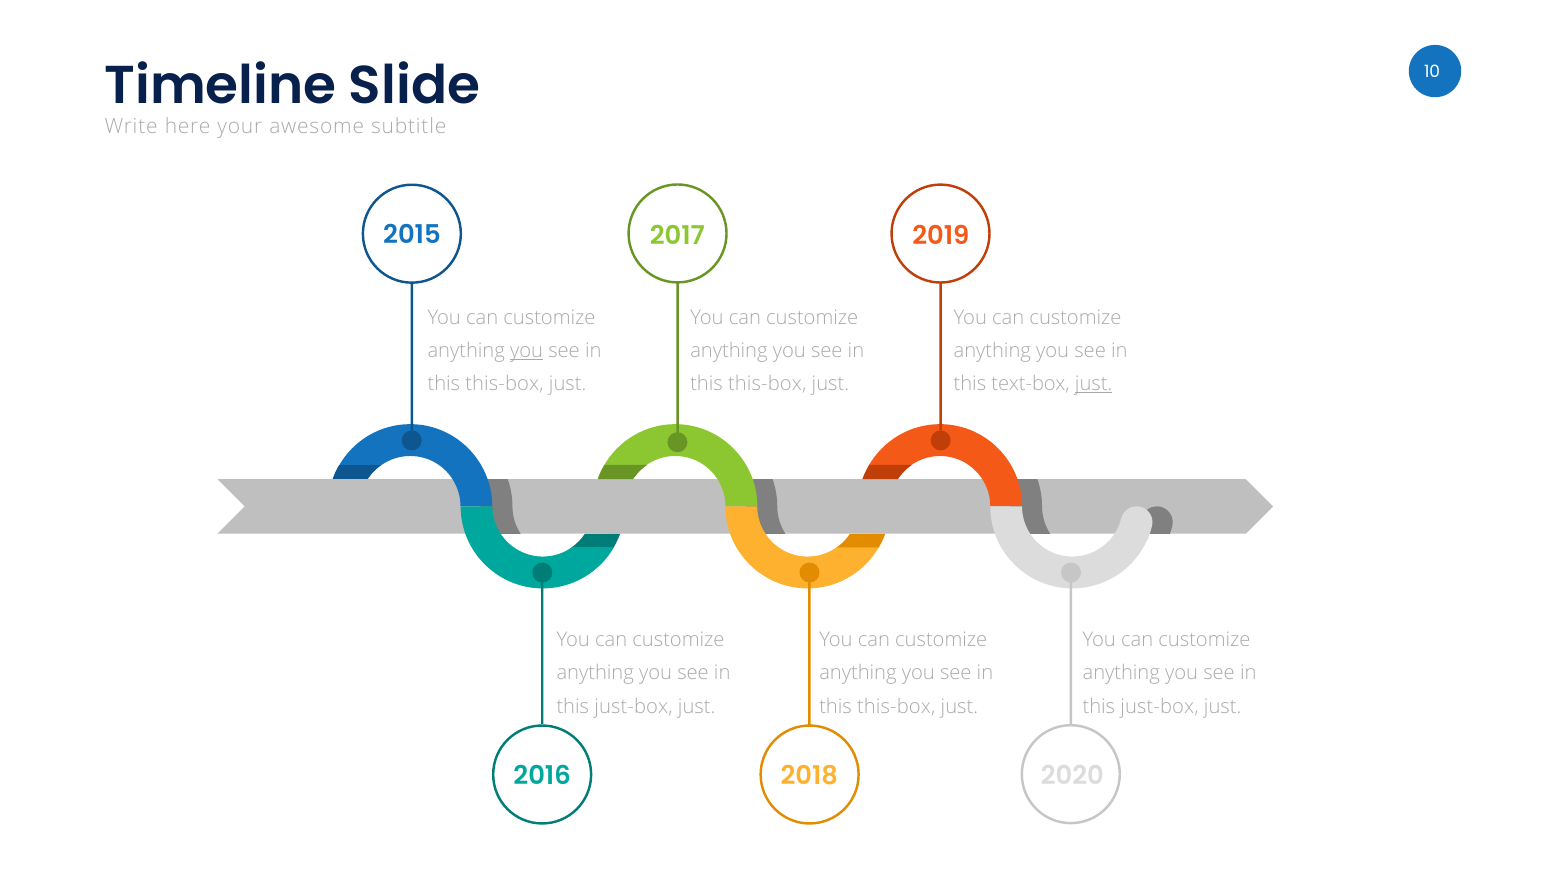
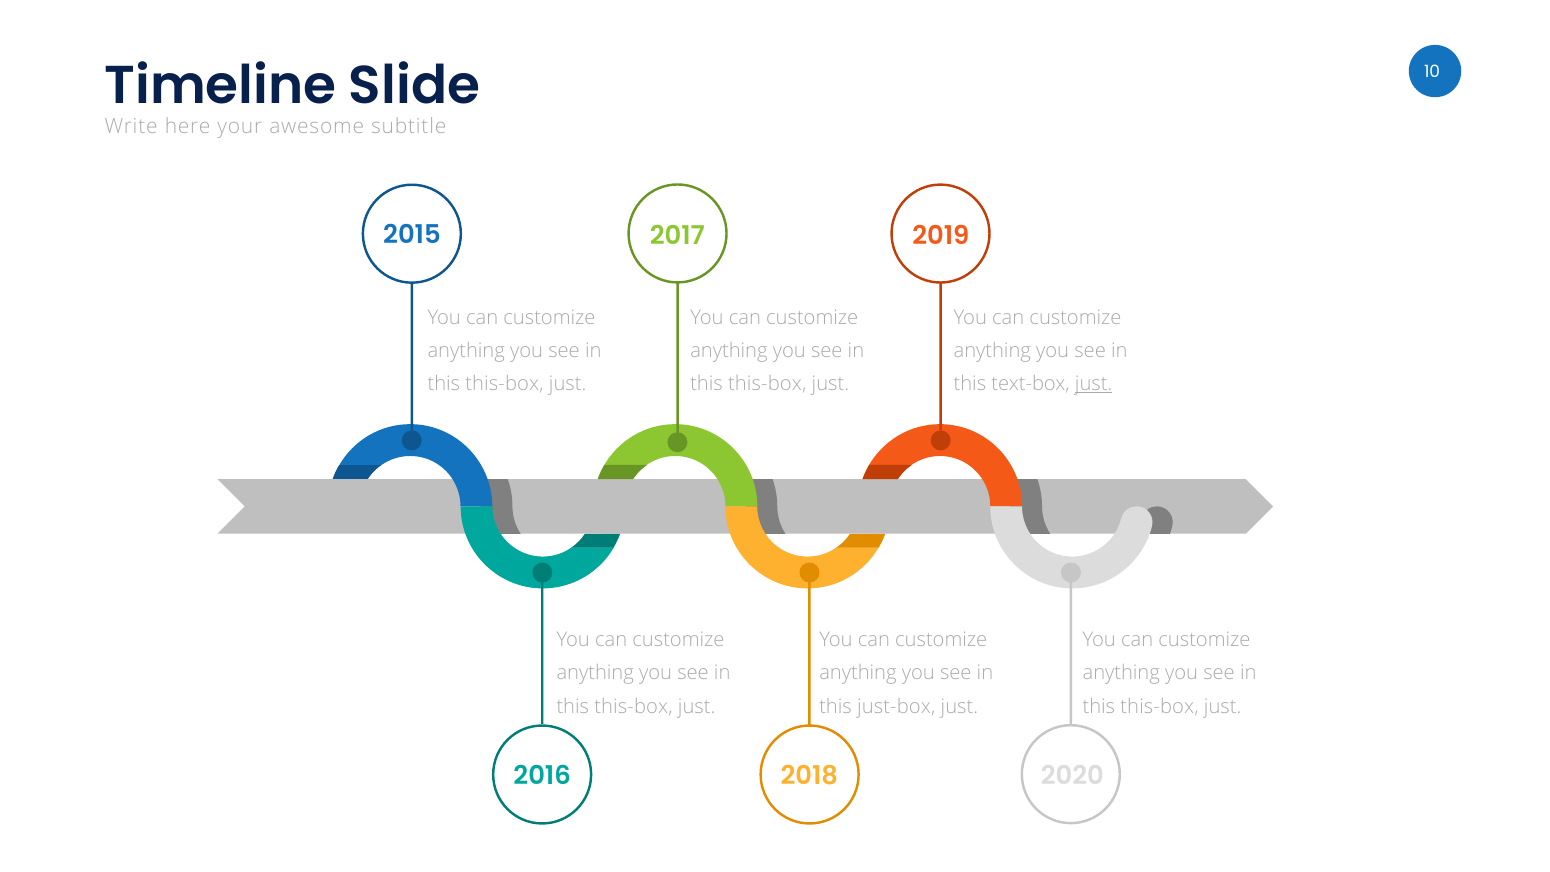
you underline: present -> none (527, 351)
just-box: just-box -> this-box (633, 706)
this-box: this-box -> just-box (896, 706)
just-box: just-box -> this-box (1160, 706)
